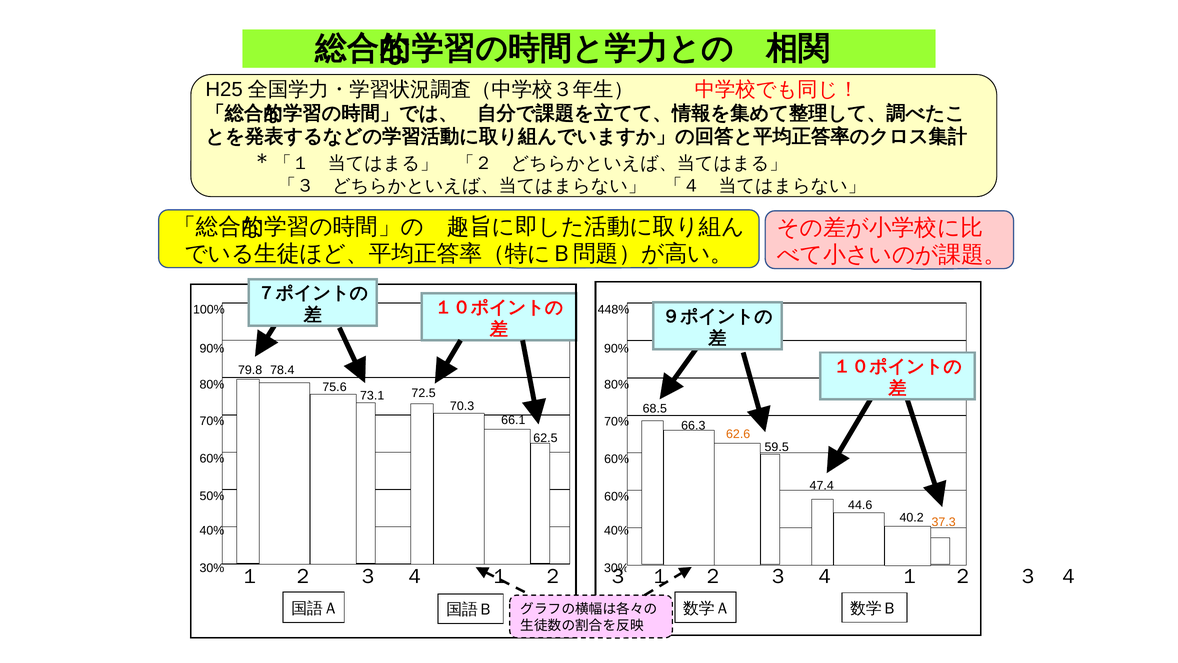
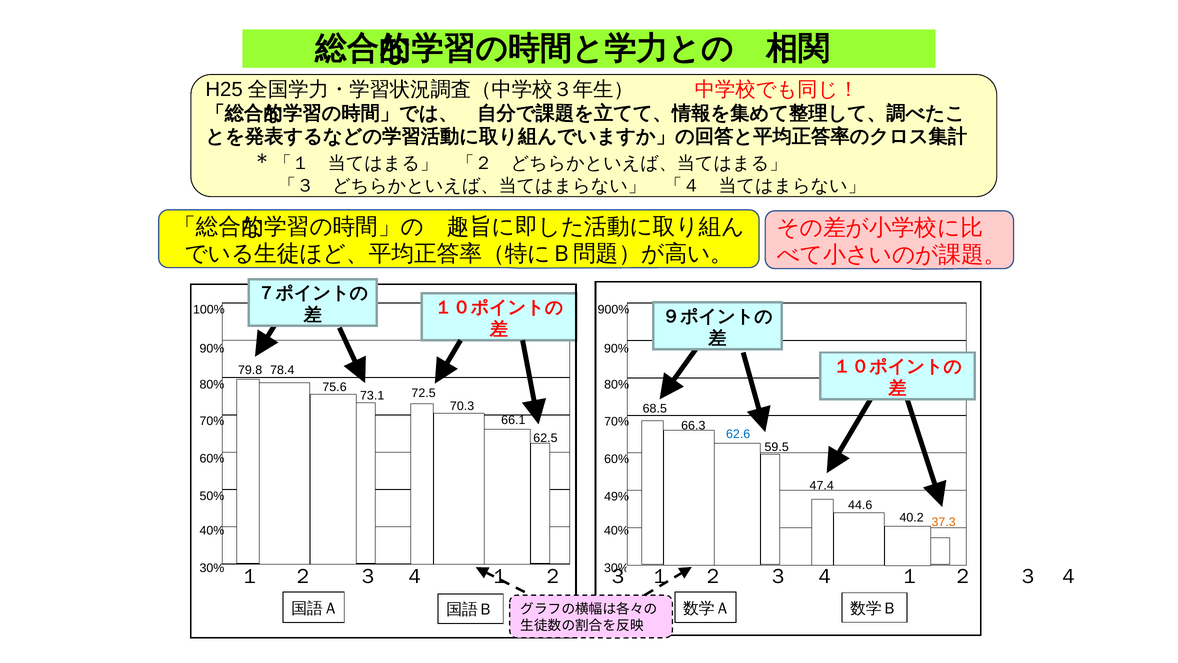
448%: 448% -> 900% (614, 310)
62.6 colour: orange -> blue (738, 434)
60%: 60% -> 49% (617, 496)
